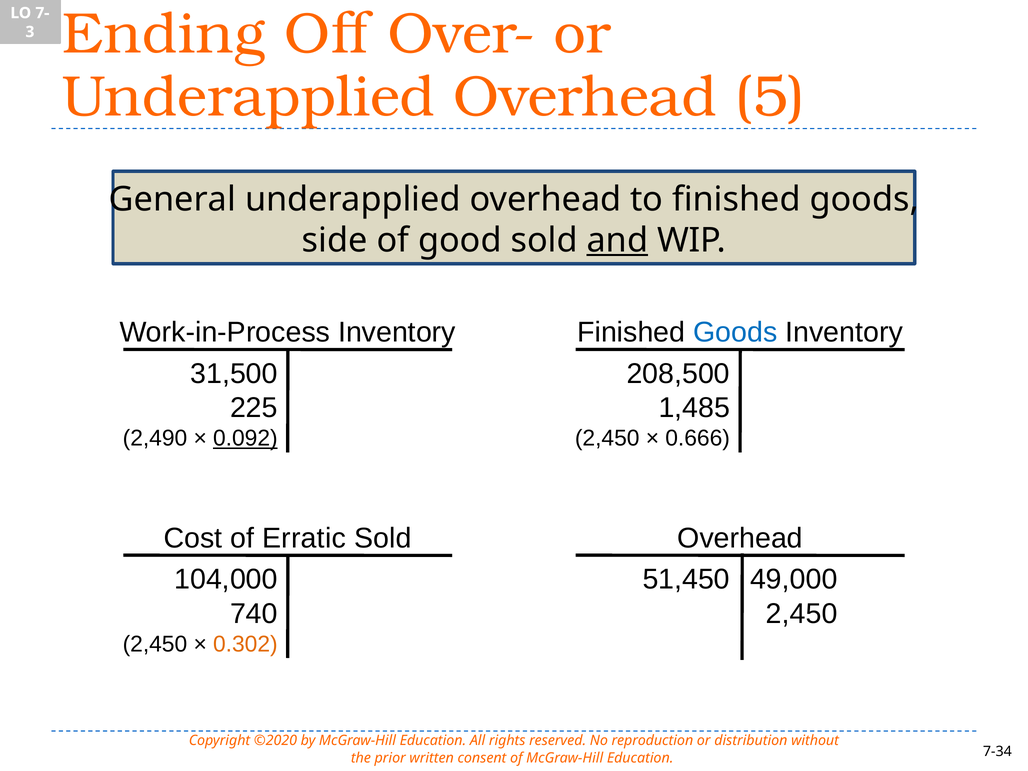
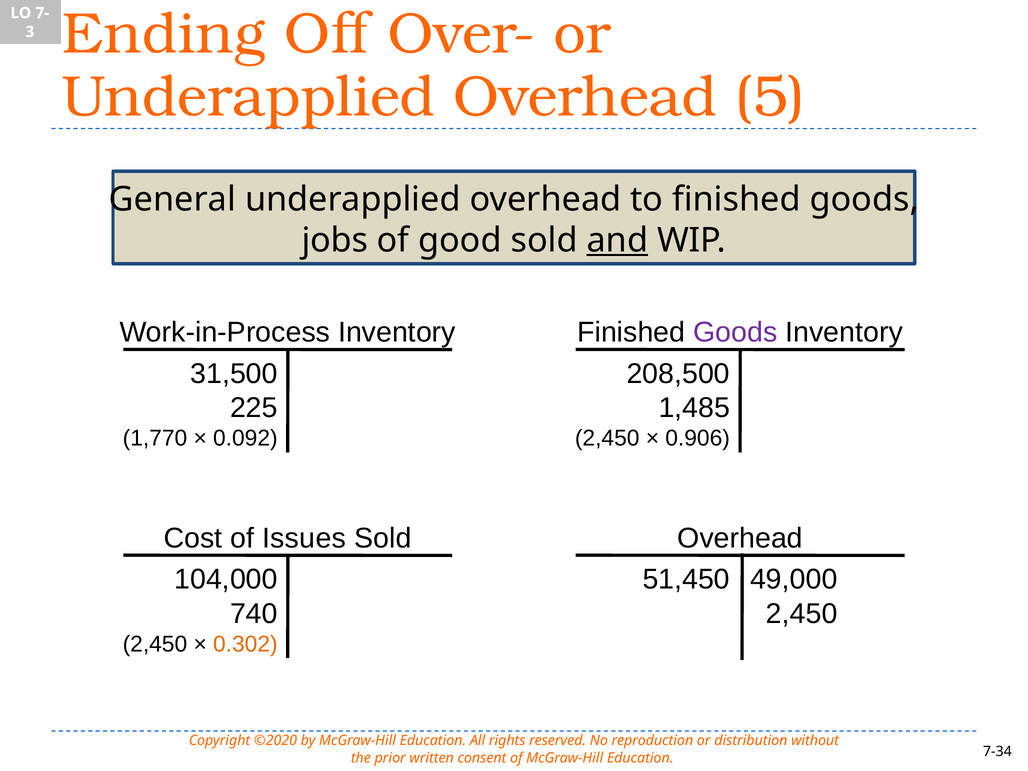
side: side -> jobs (335, 240)
Goods colour: blue -> purple (735, 333)
2,490: 2,490 -> 1,770 (155, 438)
0.092 underline: present -> none (245, 438)
0.666: 0.666 -> 0.906 (698, 438)
Erratic: Erratic -> Issues (304, 538)
